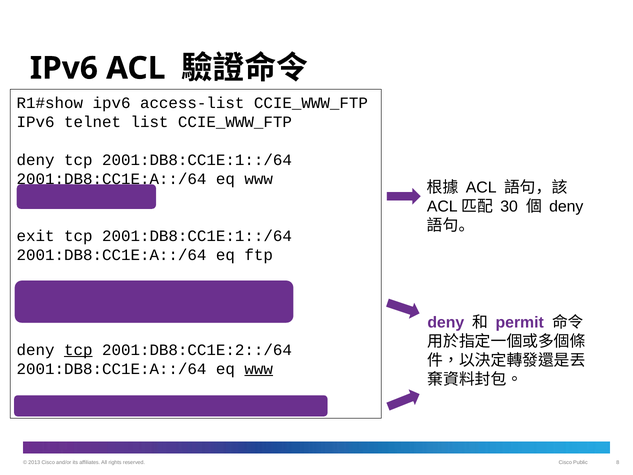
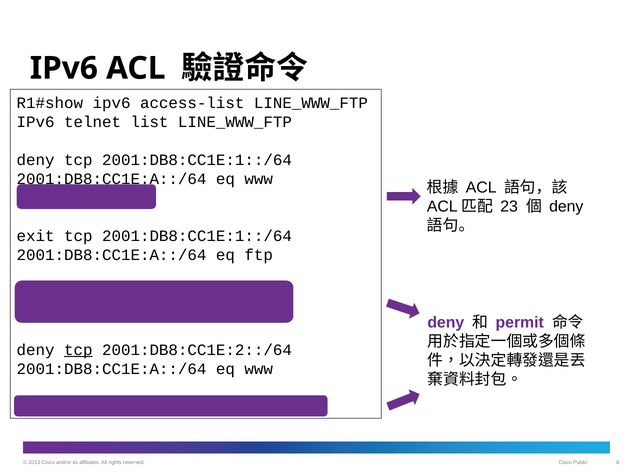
access-list CCIE_WWW_FTP: CCIE_WWW_FTP -> LINE_WWW_FTP (311, 103)
list CCIE_WWW_FTP: CCIE_WWW_FTP -> LINE_WWW_FTP (235, 122)
30: 30 -> 23 (509, 207)
www underline: present -> none (259, 369)
